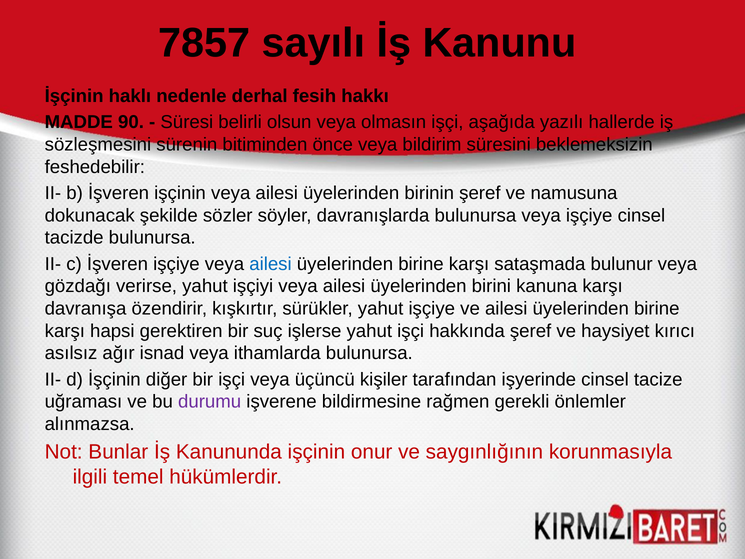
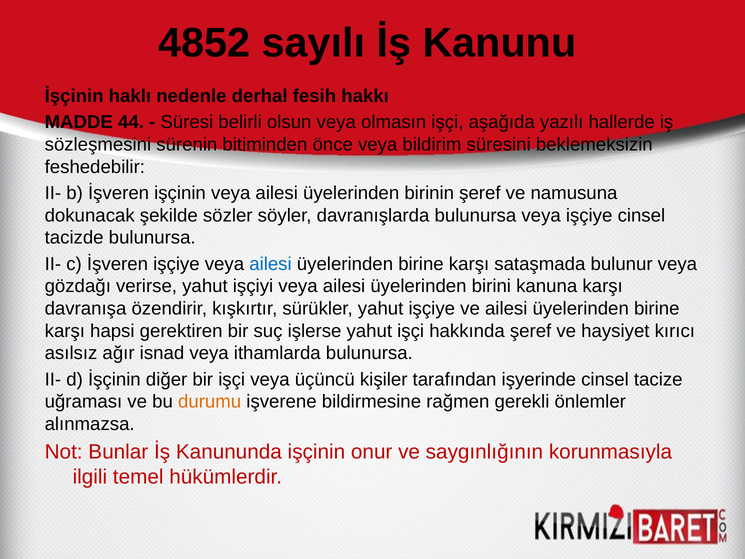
7857: 7857 -> 4852 (204, 43)
90: 90 -> 44 (131, 122)
durumu colour: purple -> orange (210, 402)
